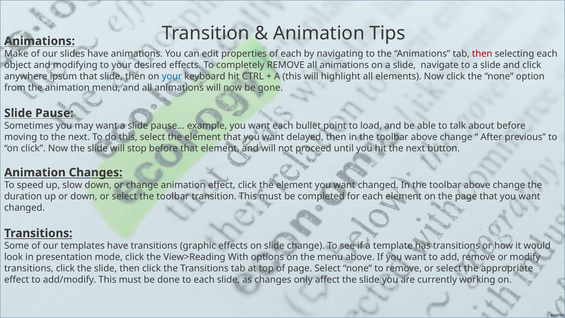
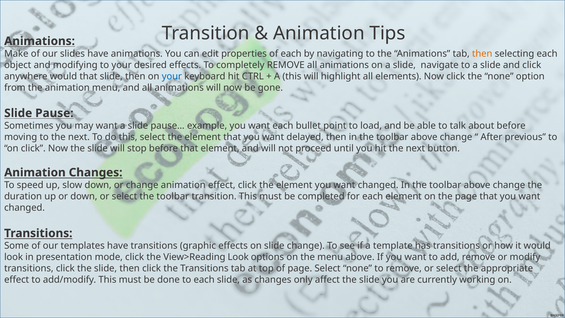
then colour: red -> orange (482, 54)
anywhere ipsum: ipsum -> would (63, 76)
View>Reading With: With -> Look (238, 257)
